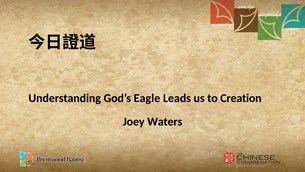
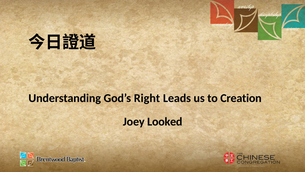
Eagle: Eagle -> Right (147, 98)
Waters: Waters -> Looked (165, 121)
